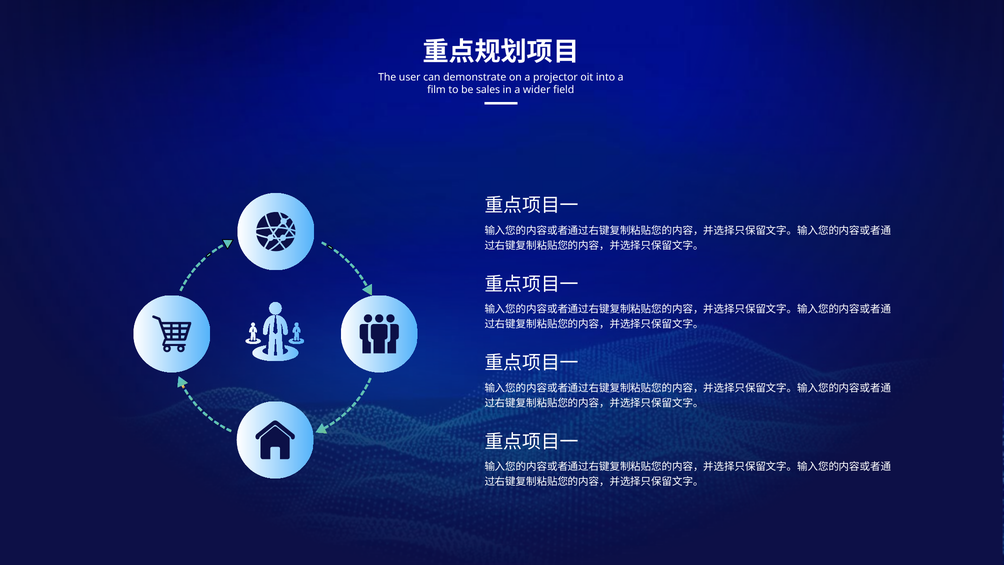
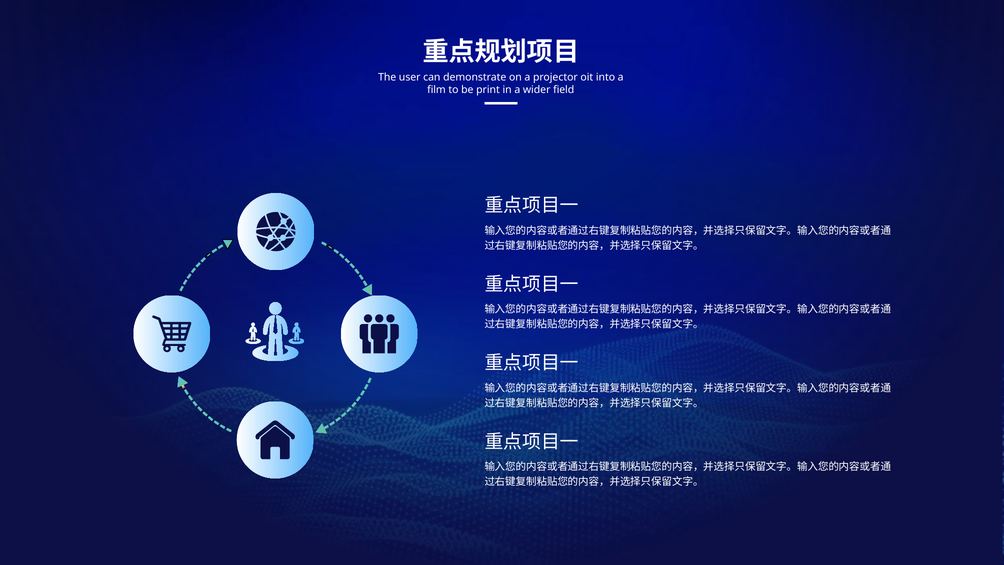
sales: sales -> print (488, 90)
